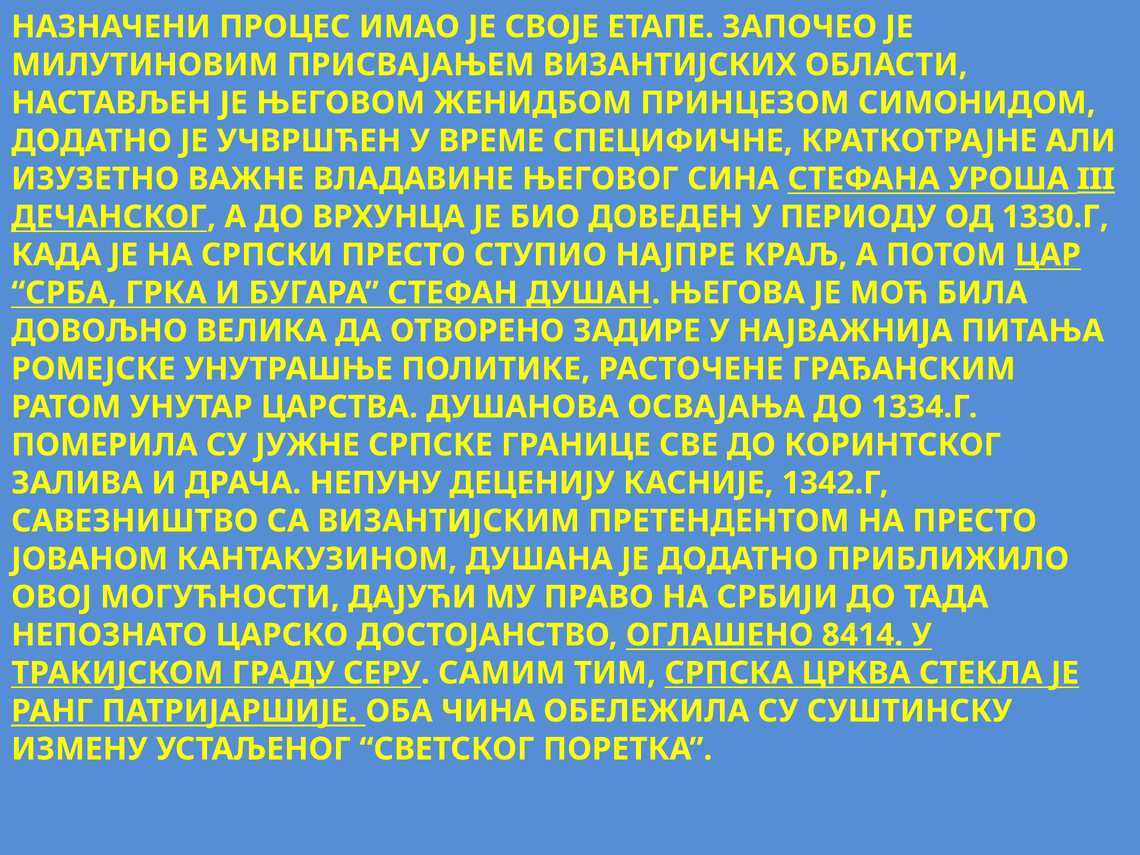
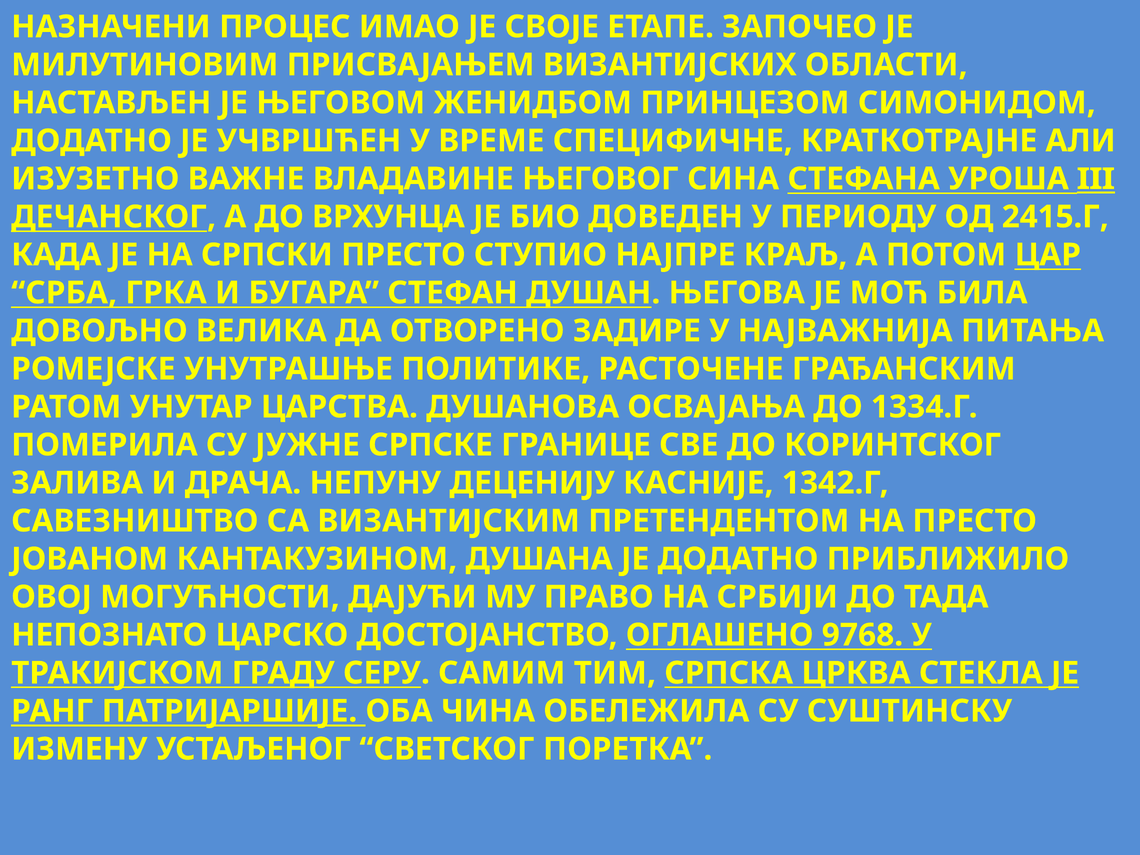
1330.Г: 1330.Г -> 2415.Г (1055, 217)
8414: 8414 -> 9768 (862, 635)
